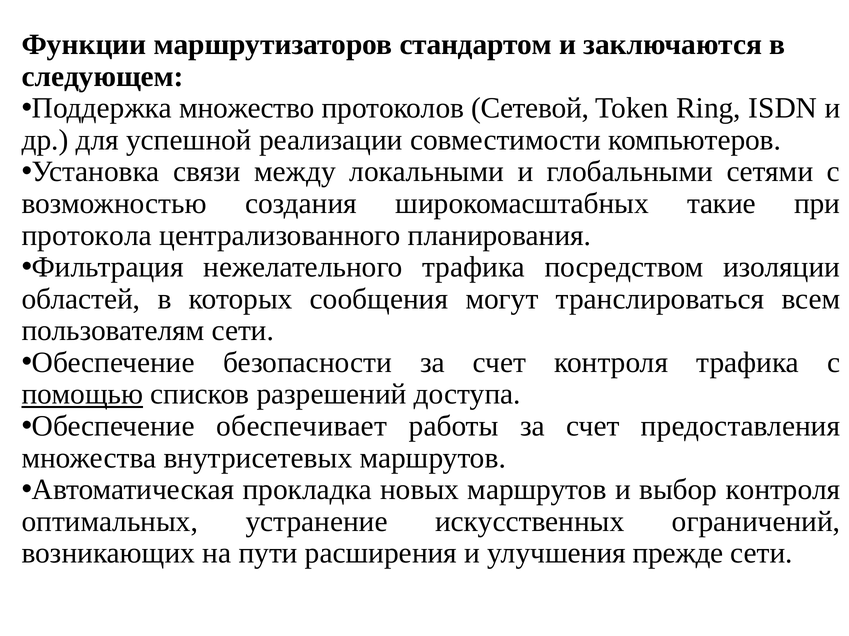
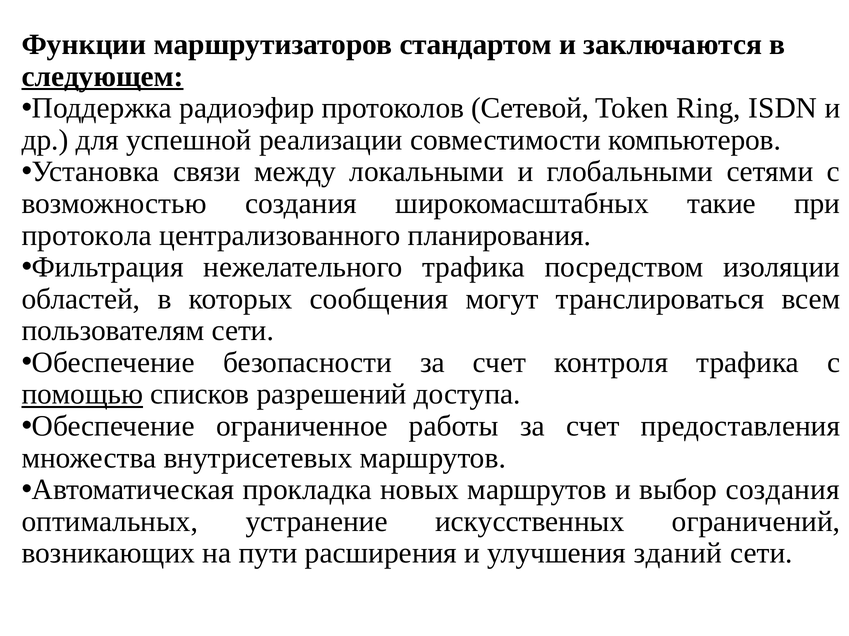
следующем underline: none -> present (103, 76)
множество: множество -> радиоэфир (247, 108)
обеспечивает: обеспечивает -> ограниченное (302, 427)
выбор контроля: контроля -> создания (783, 490)
прежде: прежде -> зданий (678, 554)
